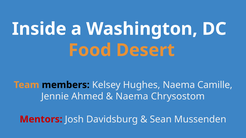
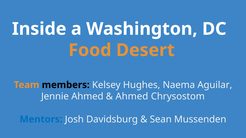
Camille: Camille -> Aguilar (215, 85)
Naema: Naema -> Ahmed (132, 97)
Mentors colour: red -> blue (41, 120)
